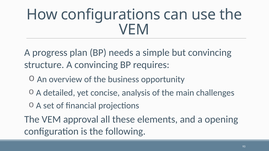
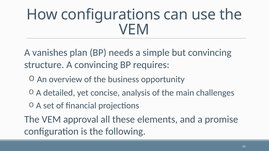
progress: progress -> vanishes (50, 53)
opening: opening -> promise (221, 120)
